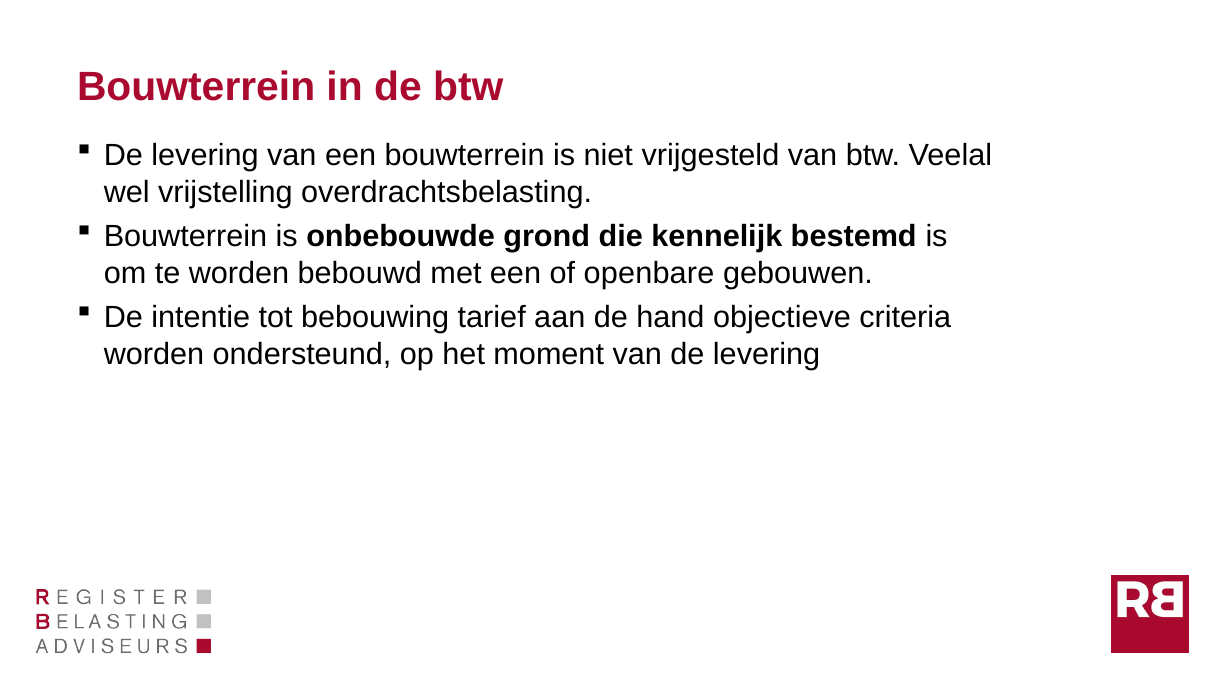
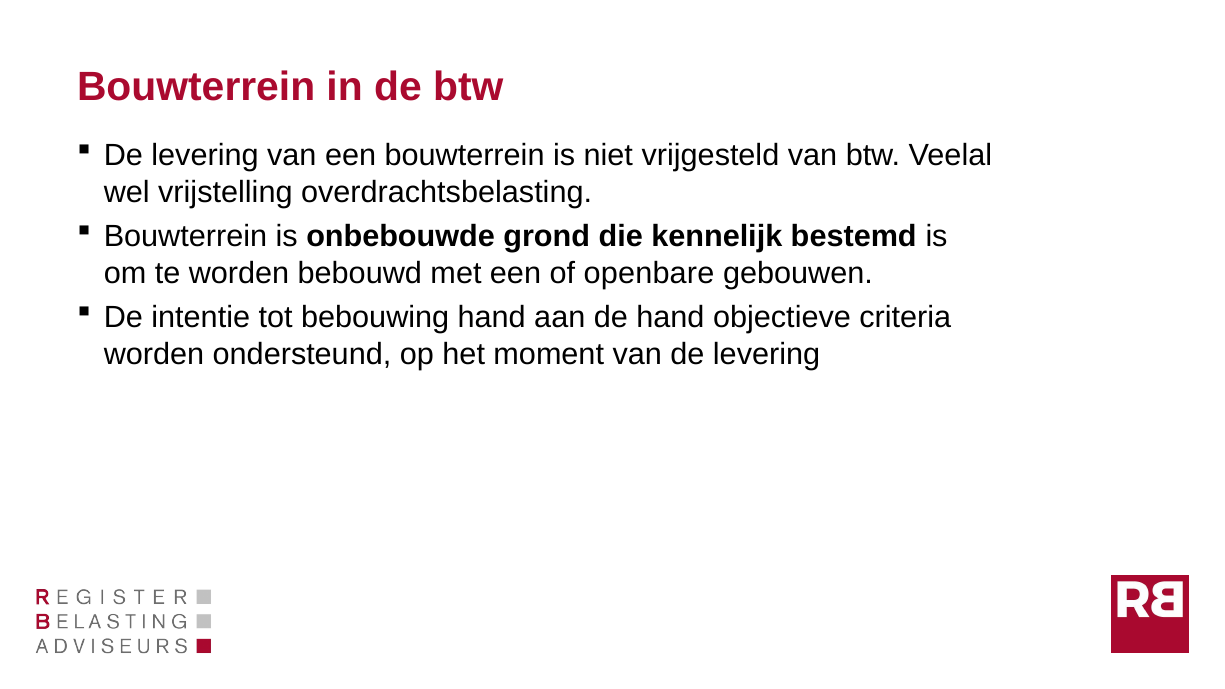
bebouwing tarief: tarief -> hand (492, 318)
